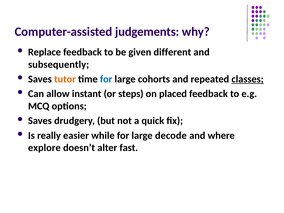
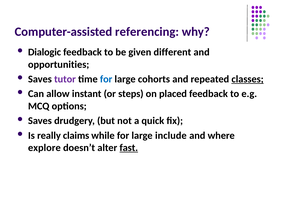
judgements: judgements -> referencing (147, 32)
Replace: Replace -> Dialogic (45, 52)
subsequently: subsequently -> opportunities (59, 64)
tutor colour: orange -> purple (65, 79)
easier: easier -> claims (76, 135)
decode: decode -> include (171, 135)
fast underline: none -> present (129, 148)
